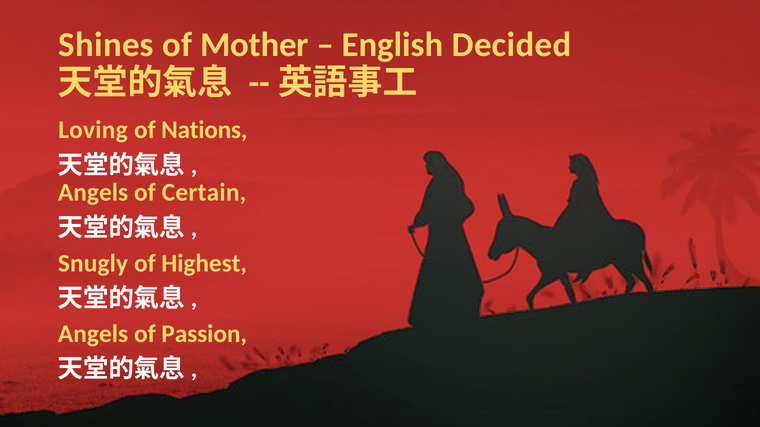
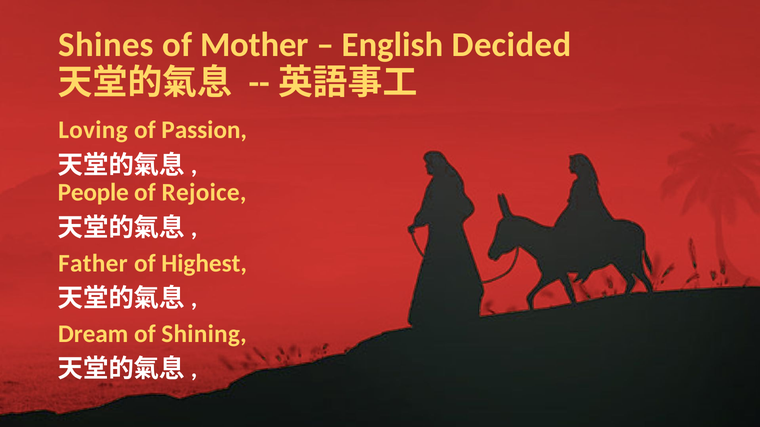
Nations: Nations -> Passion (204, 130)
Angels: Angels -> People (93, 193)
Certain: Certain -> Rejoice (204, 193)
Snugly: Snugly -> Father (93, 263)
Angels: Angels -> Dream (93, 334)
Passion: Passion -> Shining (204, 334)
